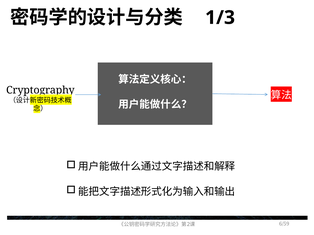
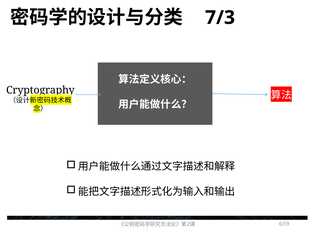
1/3: 1/3 -> 7/3 (220, 18)
